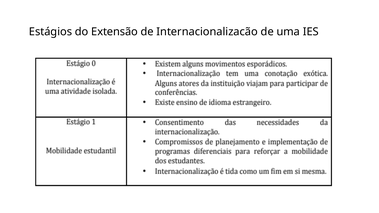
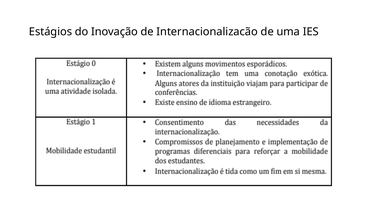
Extensão: Extensão -> Inovação (115, 32)
